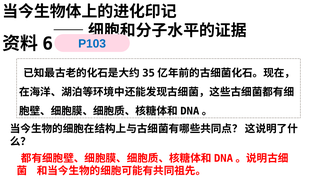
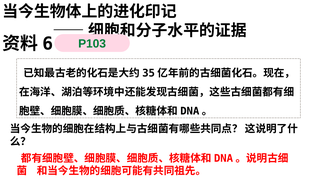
P103 colour: blue -> green (92, 44)
